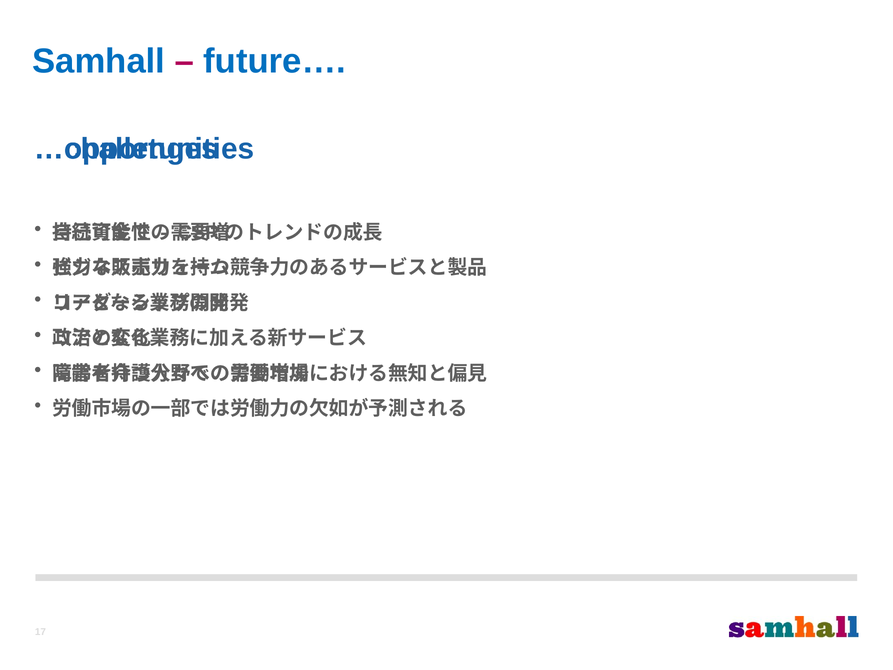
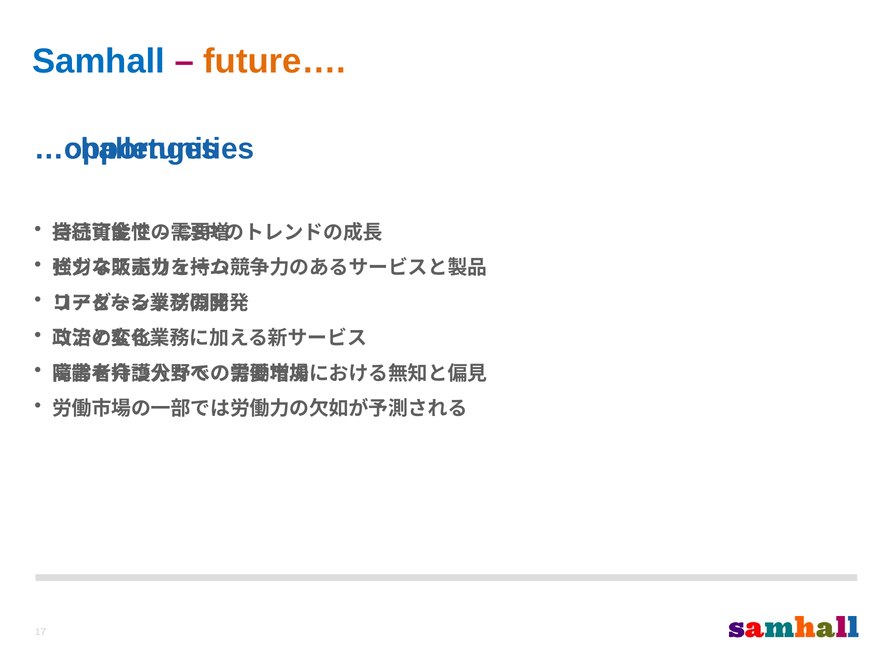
future… colour: blue -> orange (275, 61)
